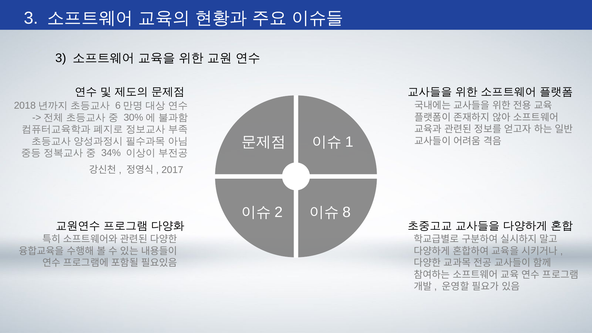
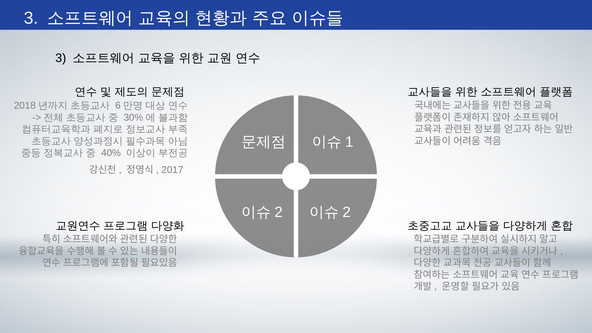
34%: 34% -> 40% (111, 153)
8: 8 -> 2 (347, 212)
